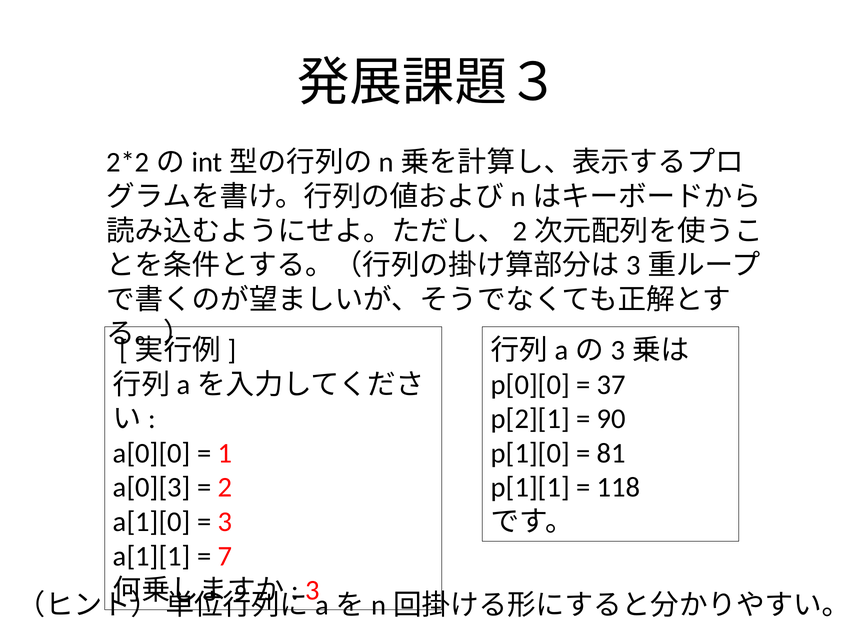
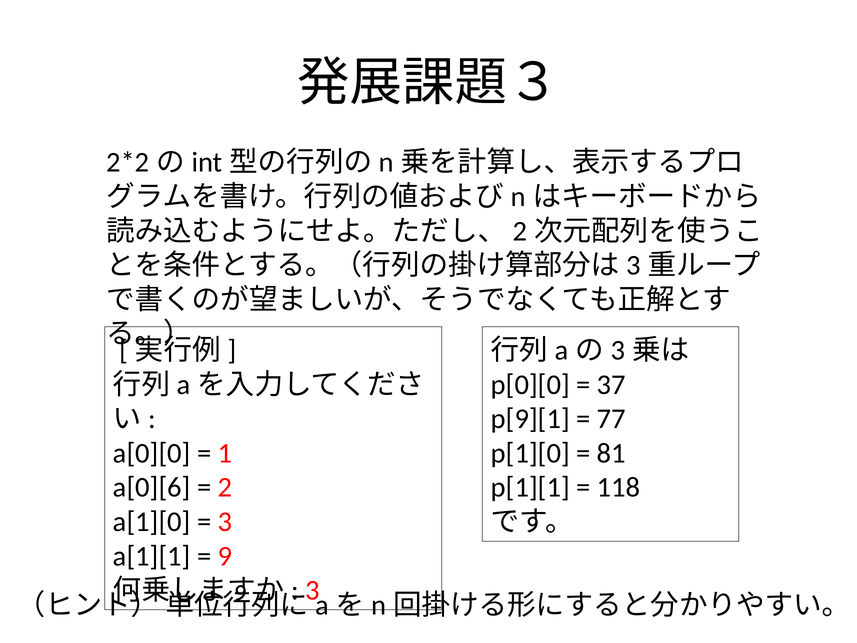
p[2][1: p[2][1 -> p[9][1 (530, 419)
90: 90 -> 77 (611, 419)
a[0][3: a[0][3 -> a[0][6 (152, 487)
7: 7 -> 9 (225, 556)
